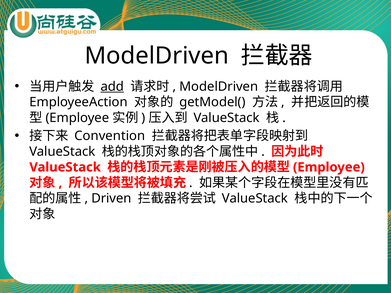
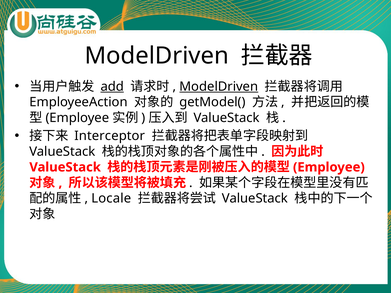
ModelDriven underline: none -> present (219, 87)
Convention: Convention -> Interceptor (110, 136)
Driven: Driven -> Locale (111, 199)
